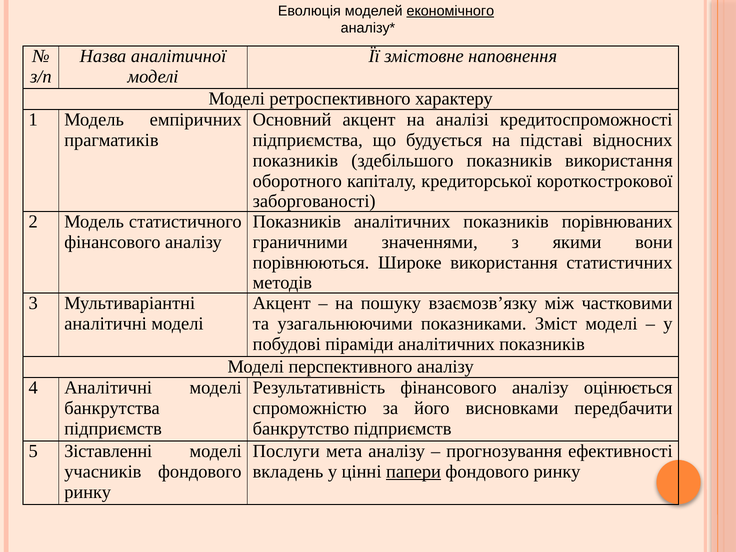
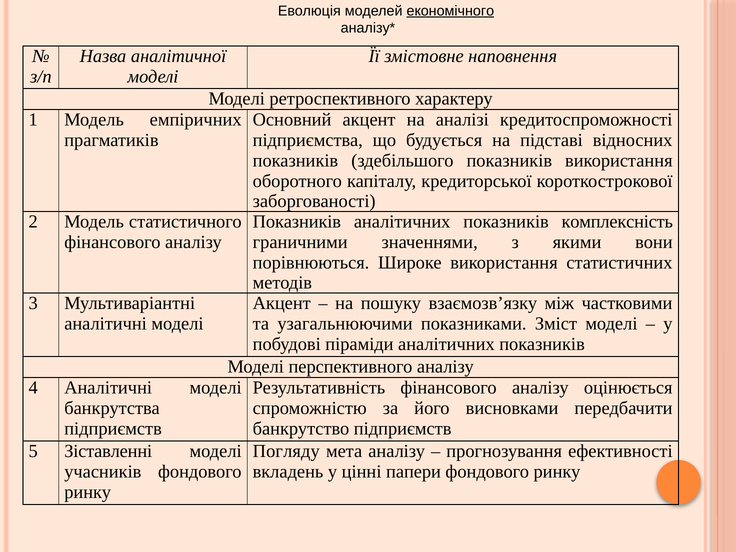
порівнюваних: порівнюваних -> комплексність (617, 222)
Послуги: Послуги -> Погляду (286, 451)
папери underline: present -> none (414, 472)
